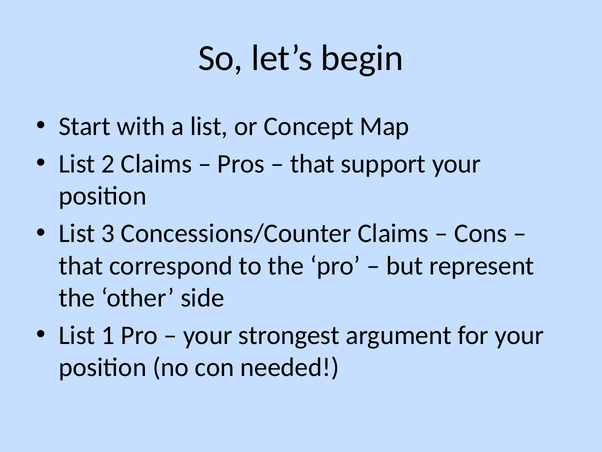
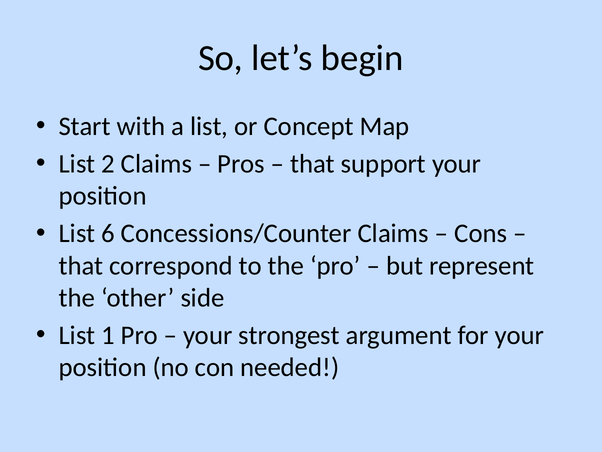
3: 3 -> 6 (108, 233)
